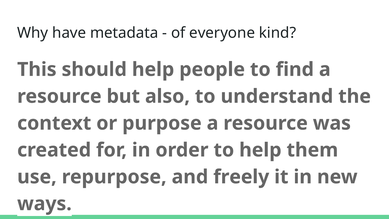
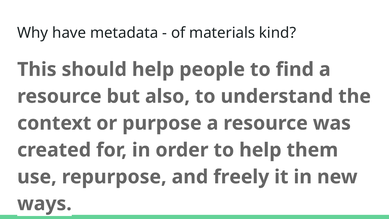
everyone: everyone -> materials (222, 33)
